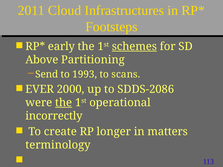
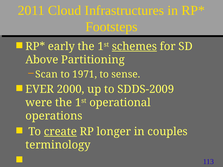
Send: Send -> Scan (47, 74)
1993: 1993 -> 1971 (85, 74)
scans: scans -> sense (126, 74)
SDDS-2086: SDDS-2086 -> SDDS-2009 (146, 89)
the underline: present -> none (64, 103)
incorrectly: incorrectly -> operations (54, 116)
create underline: none -> present (60, 132)
matters: matters -> couples (168, 132)
